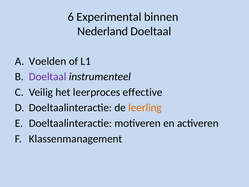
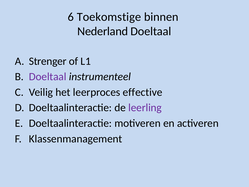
Experimental: Experimental -> Toekomstige (109, 17)
Voelden: Voelden -> Strenger (48, 61)
leerling colour: orange -> purple (145, 108)
